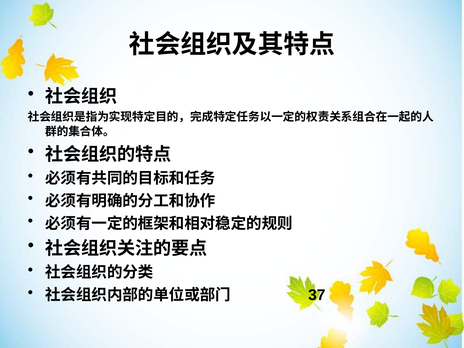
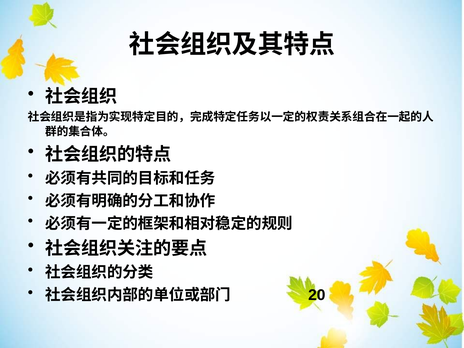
37: 37 -> 20 (317, 295)
